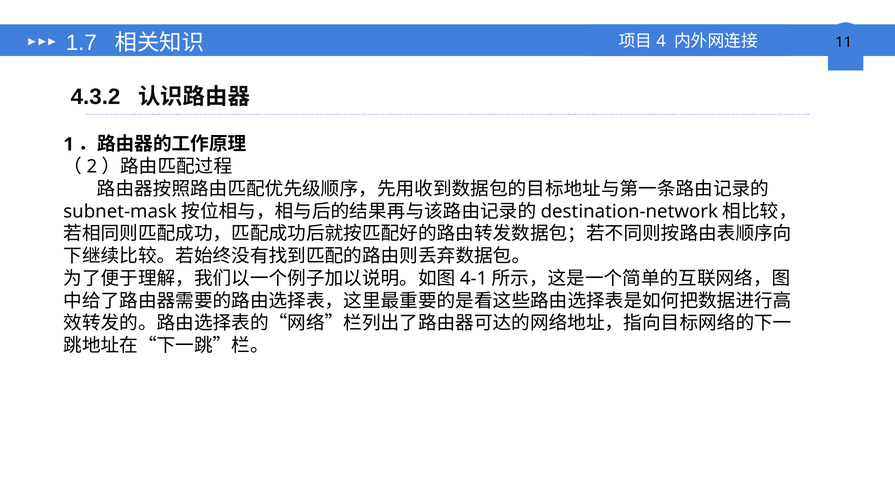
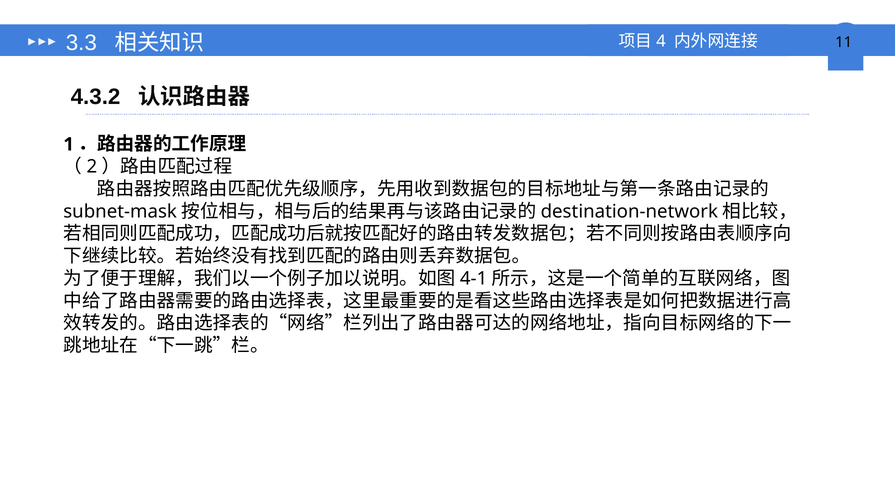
1.7: 1.7 -> 3.3 (81, 43)
